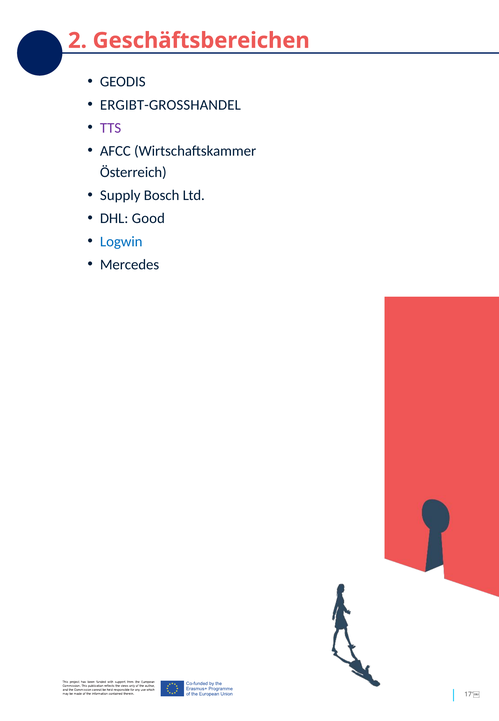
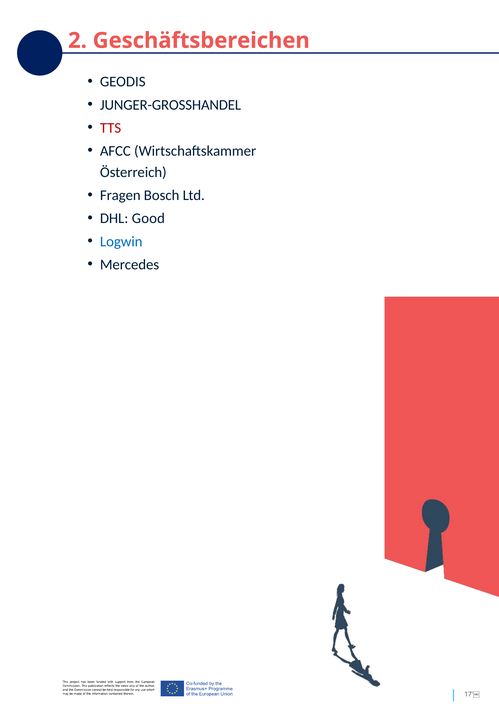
ERGIBT-GROSSHANDEL: ERGIBT-GROSSHANDEL -> JUNGER-GROSSHANDEL (171, 105)
TTS colour: purple -> red (111, 128)
Supply: Supply -> Fragen (120, 195)
